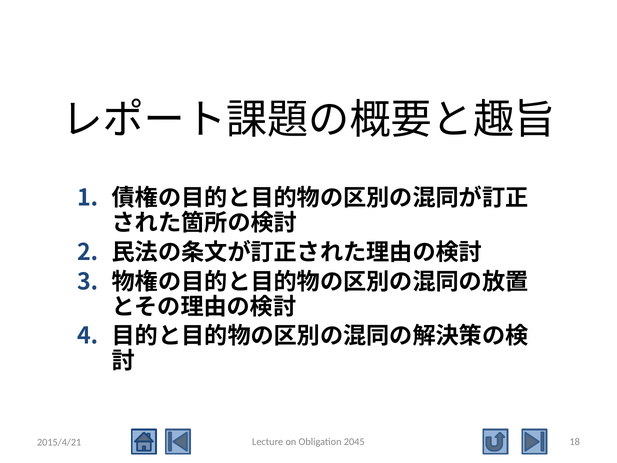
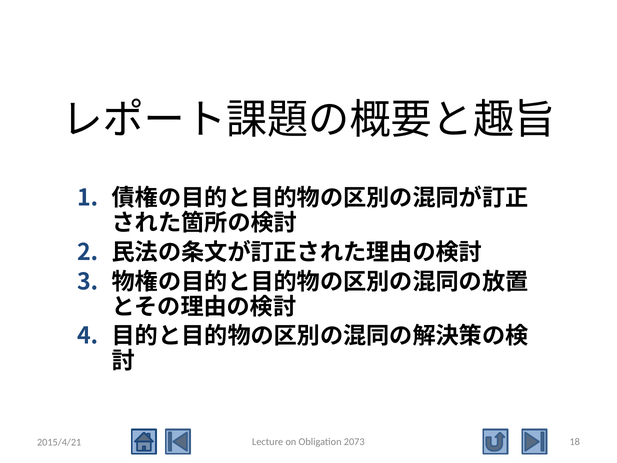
2045: 2045 -> 2073 (354, 442)
